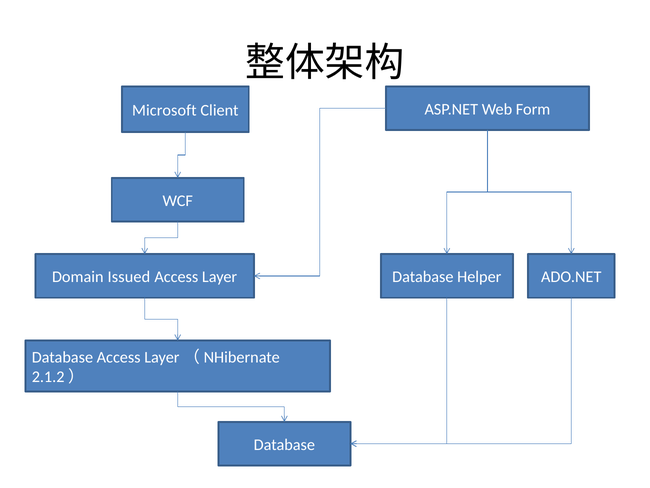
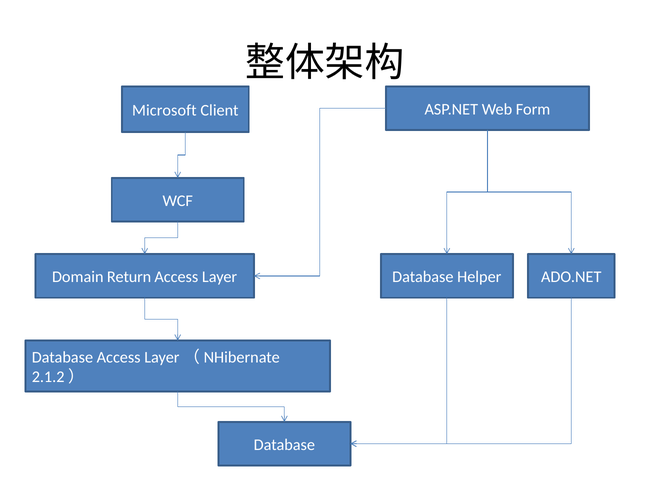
Issued: Issued -> Return (129, 277)
